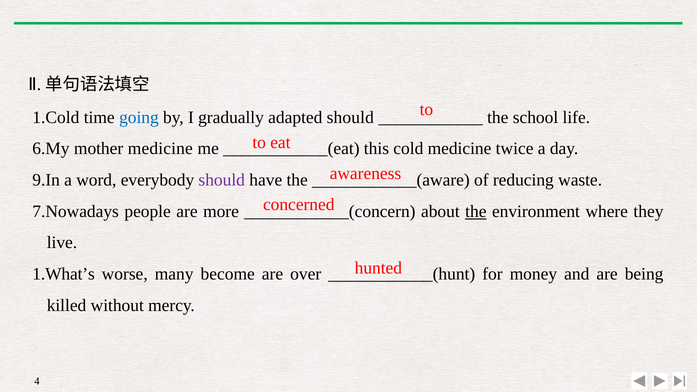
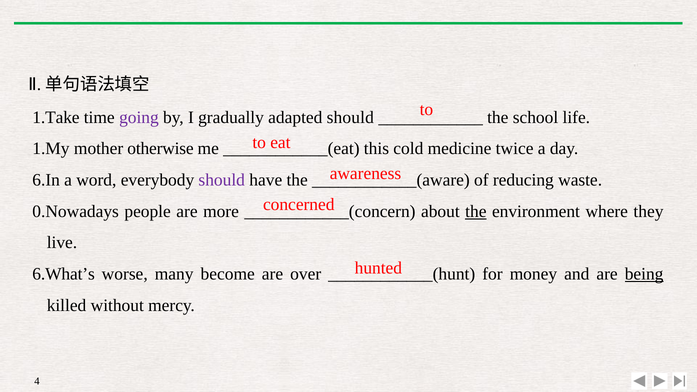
1.Cold: 1.Cold -> 1.Take (56, 117)
going colour: blue -> purple (139, 117)
6.My: 6.My -> 1.My (51, 149)
mother medicine: medicine -> otherwise (161, 149)
9.In: 9.In -> 6.In (46, 180)
7.Nowadays: 7.Nowadays -> 0.Nowadays (76, 211)
1.What’s: 1.What’s -> 6.What’s (64, 274)
being underline: none -> present (644, 274)
